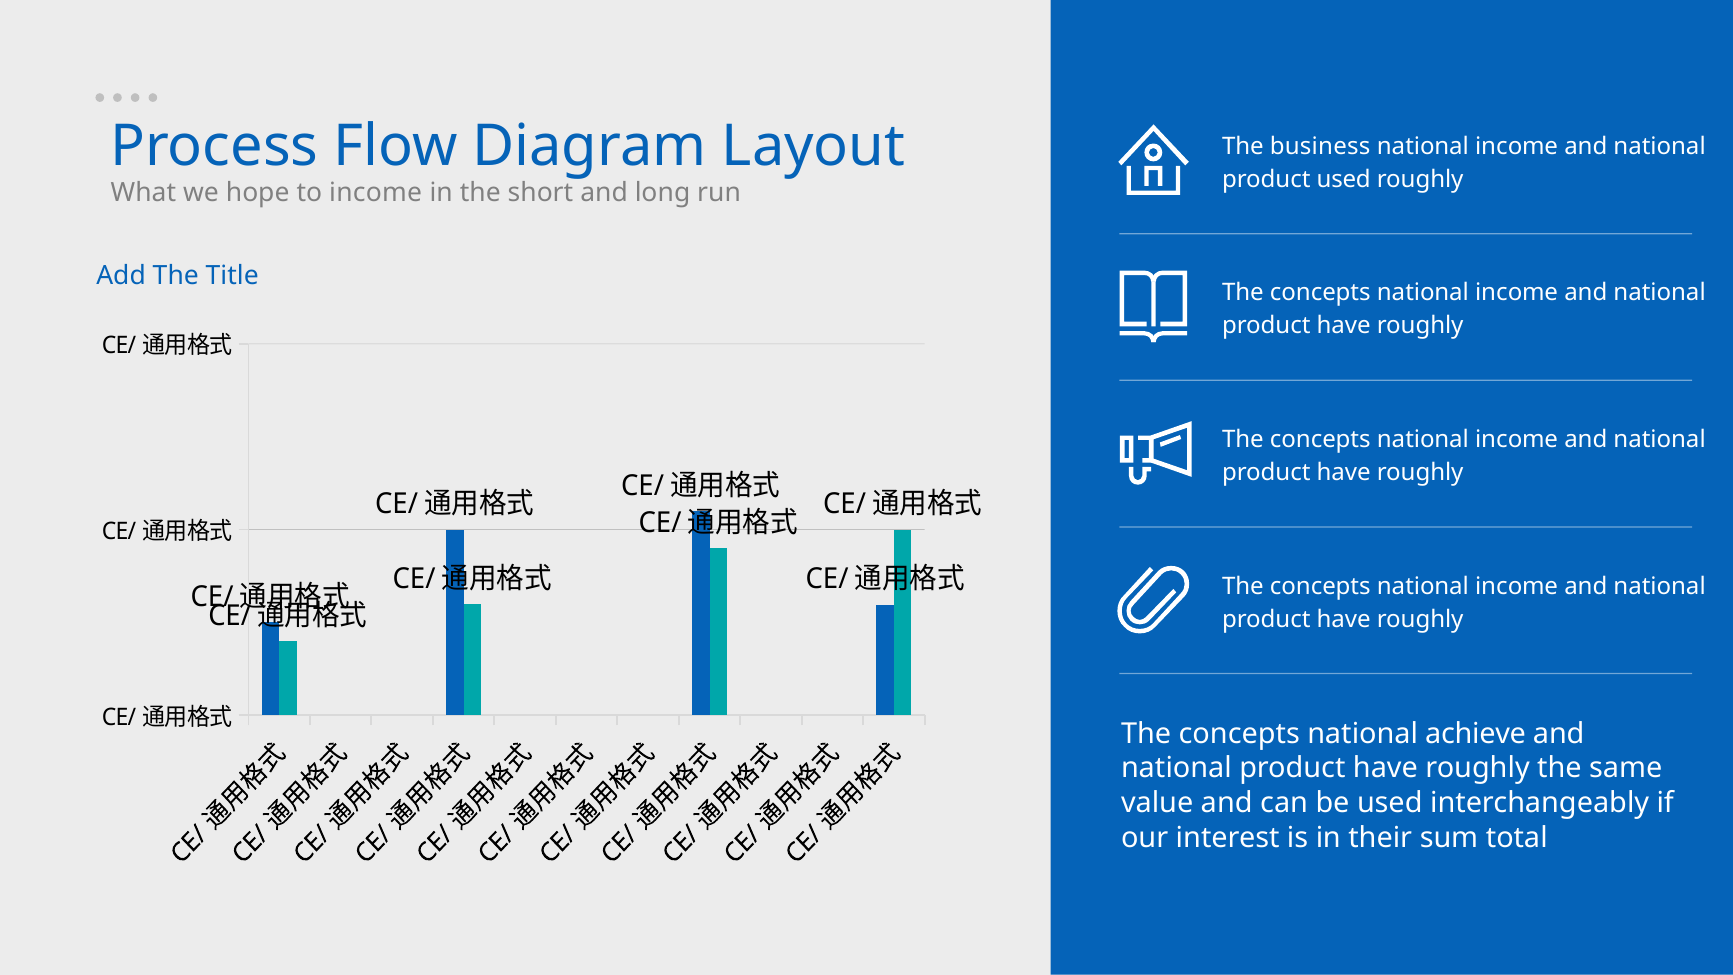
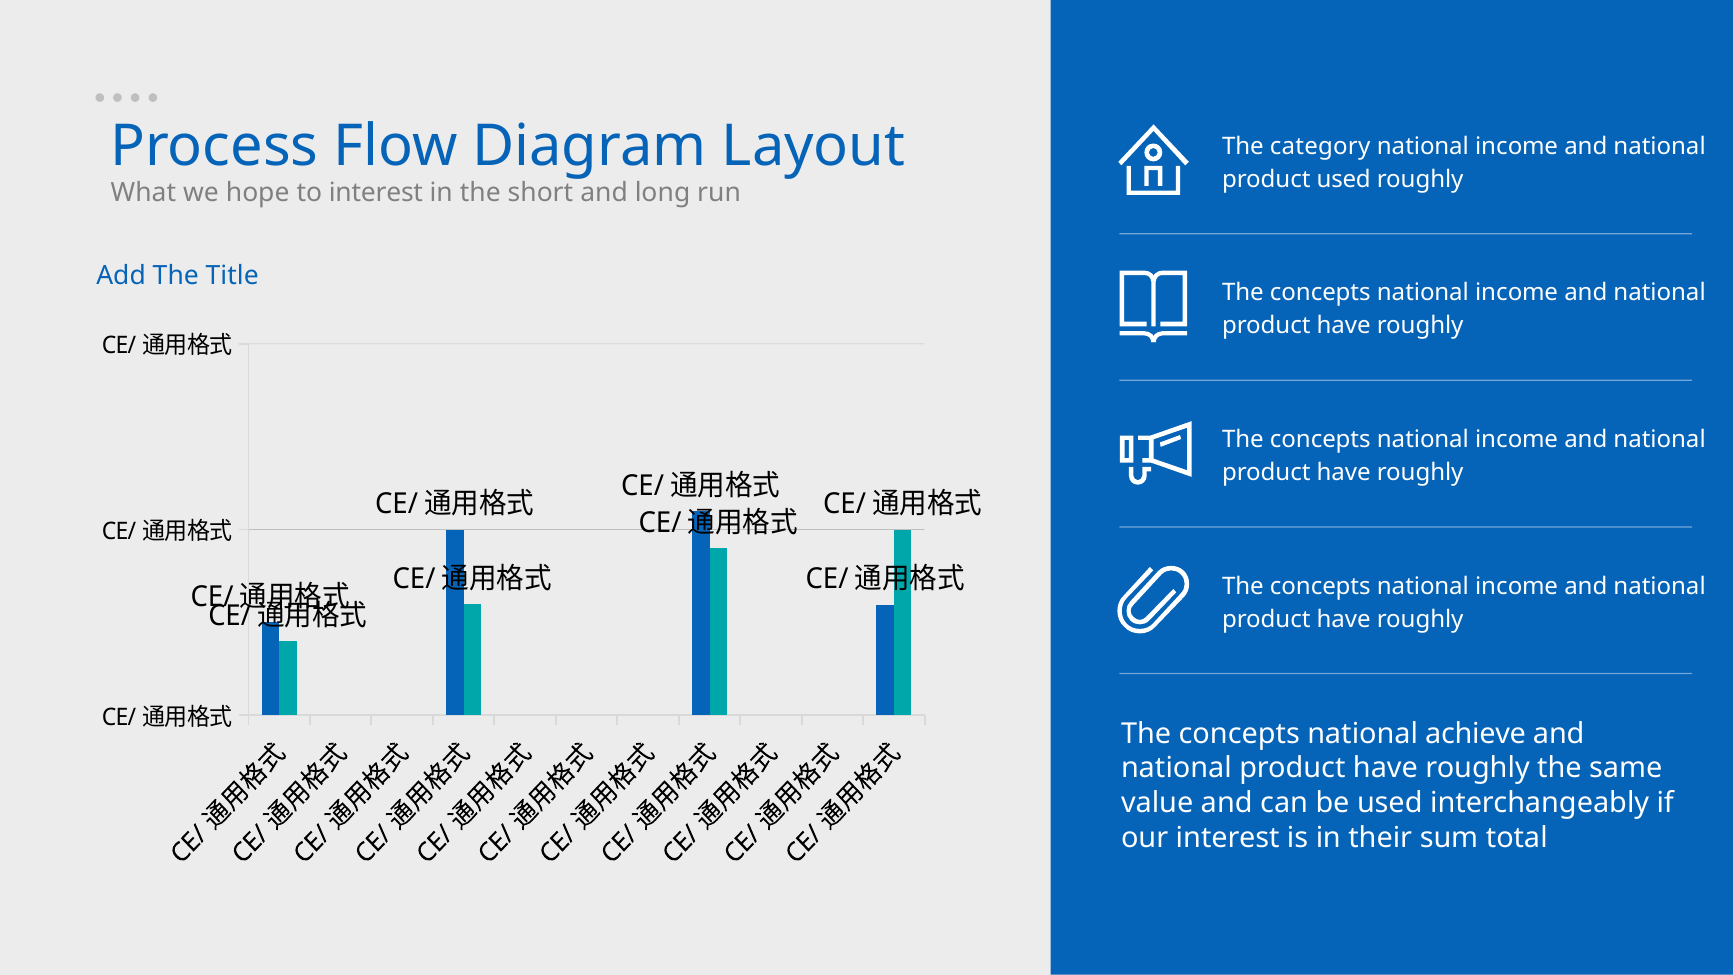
business: business -> category (1320, 146)
to income: income -> interest (376, 192)
